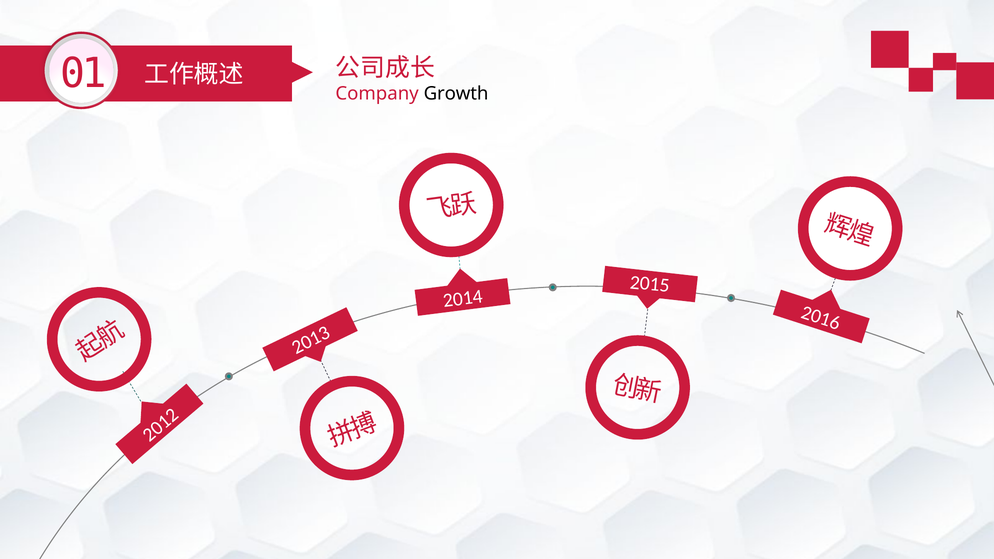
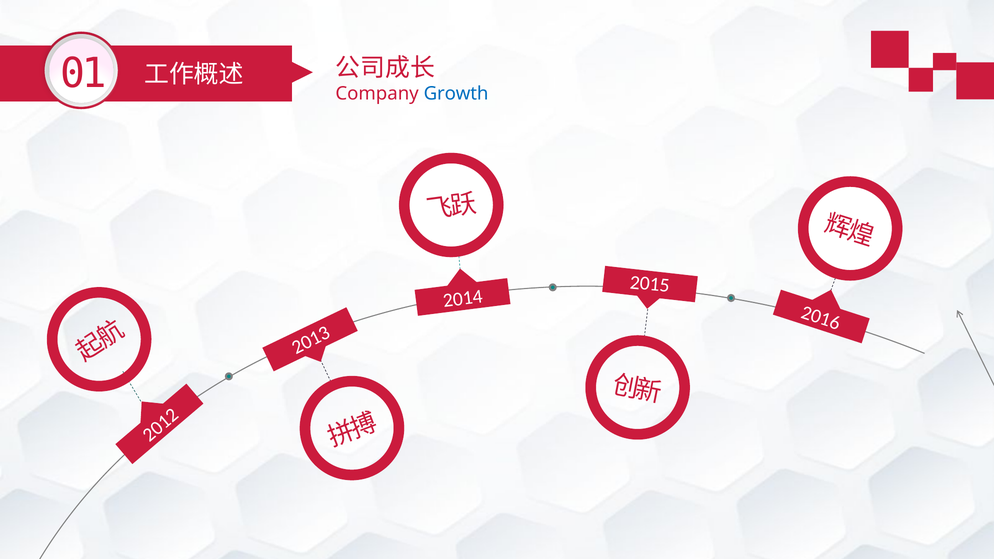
Growth colour: black -> blue (456, 94)
